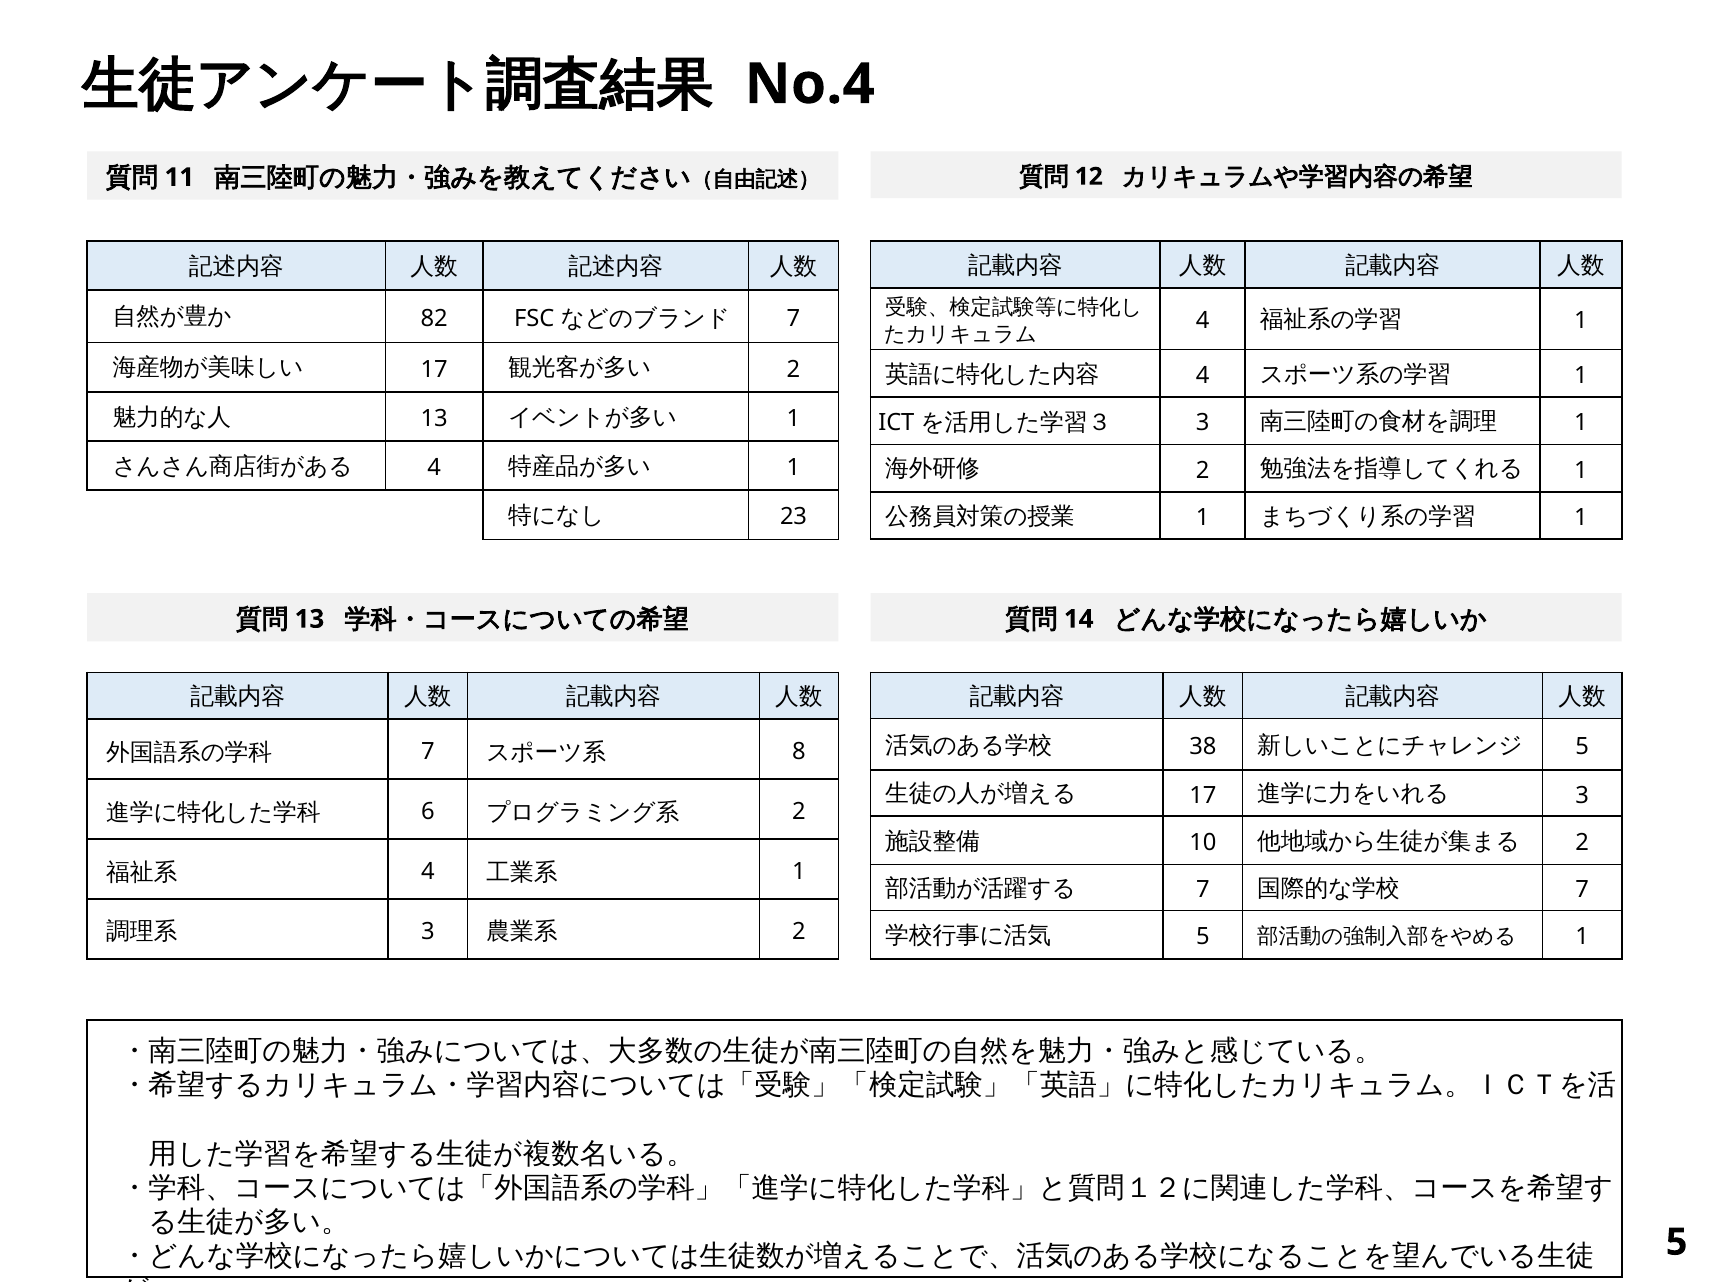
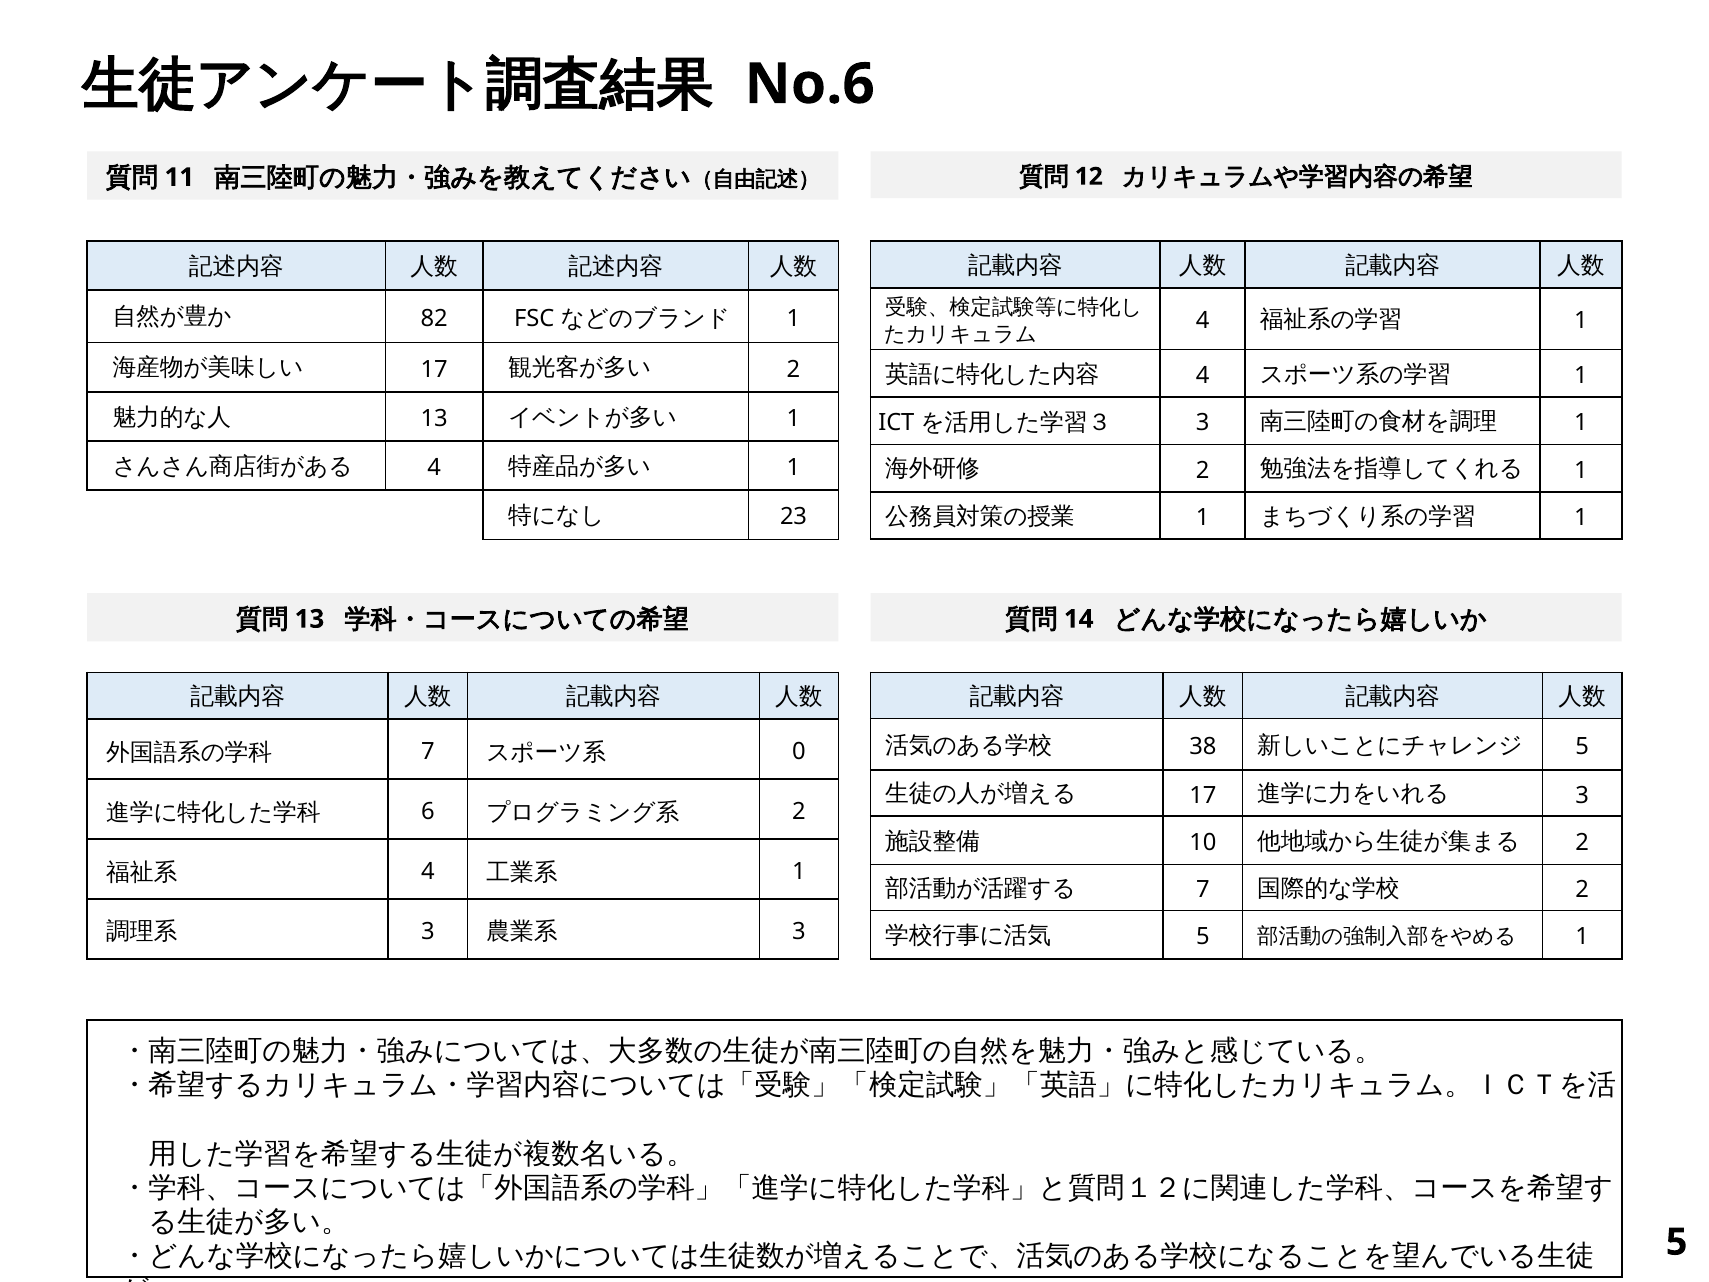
No.4: No.4 -> No.6 (810, 84)
7: 7 -> 1 (794, 318)
8: 8 -> 0 (799, 751)
7: 7 -> 2 (1582, 889)
2: 2 -> 3 (799, 931)
